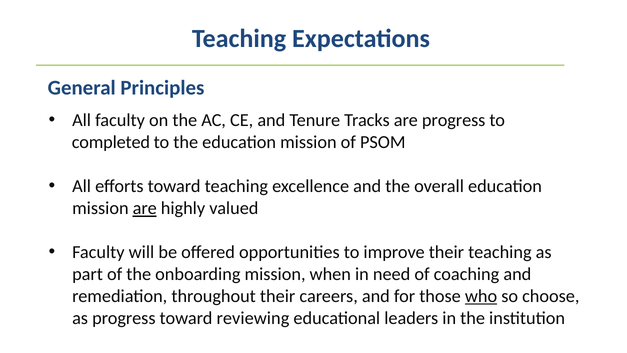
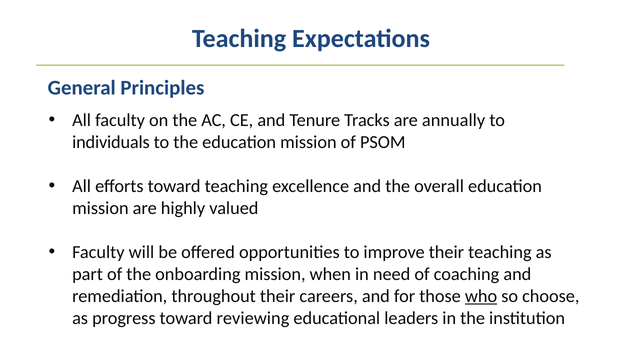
are progress: progress -> annually (454, 120)
completed: completed -> individuals (111, 142)
are underline: present -> none (145, 208)
